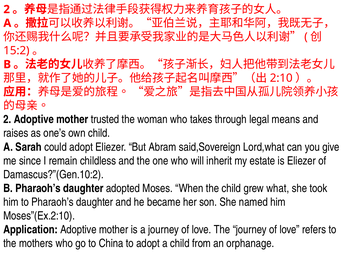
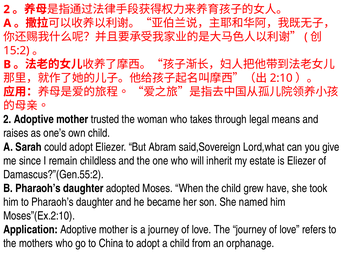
Damascus?”(Gen.10:2: Damascus?”(Gen.10:2 -> Damascus?”(Gen.55:2 (54, 174)
what: what -> have (278, 188)
